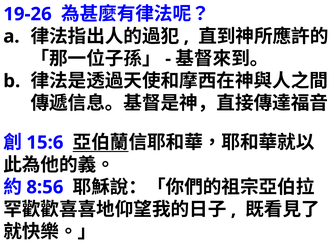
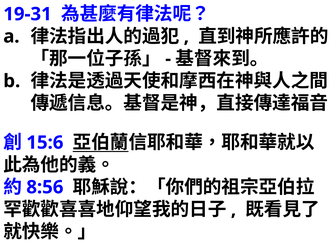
19-26: 19-26 -> 19-31 (28, 14)
